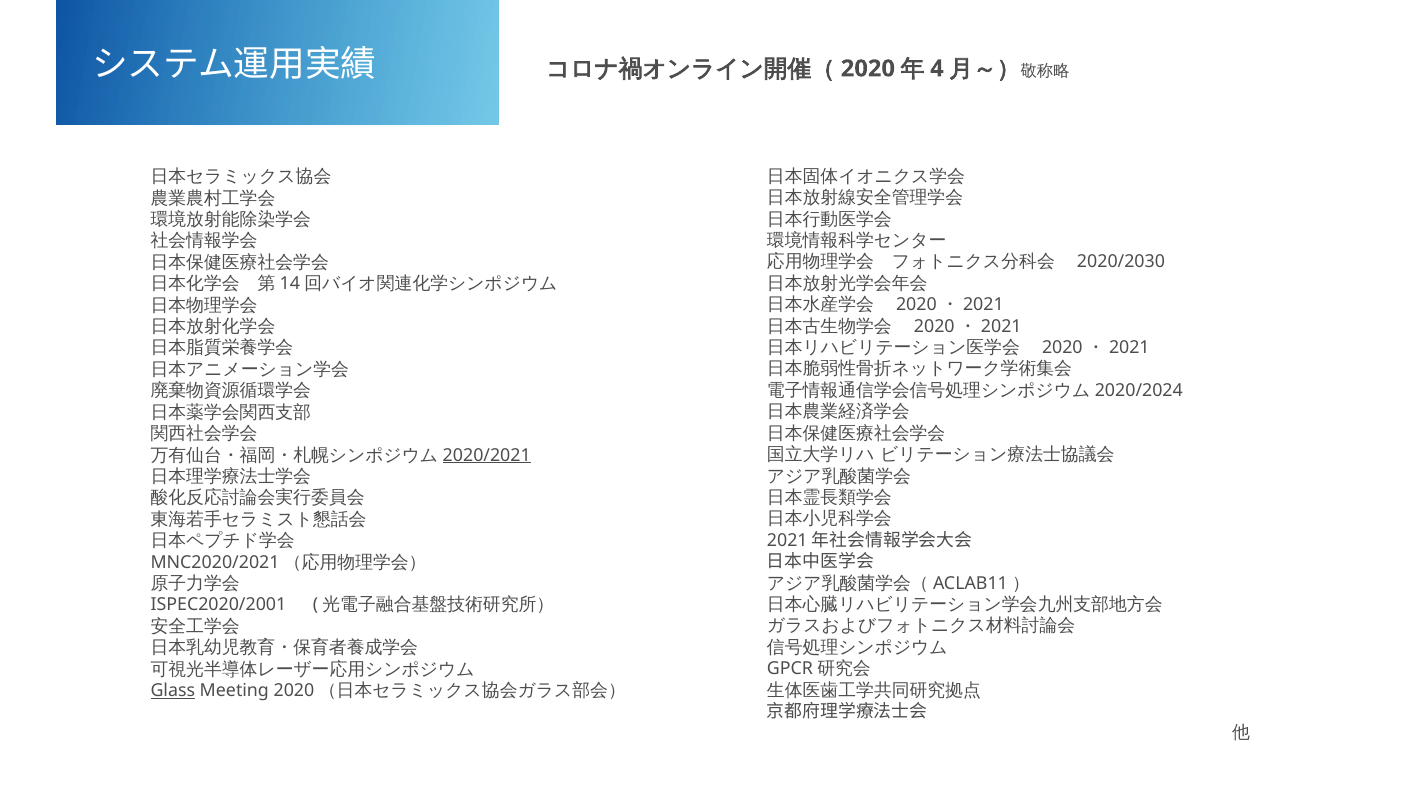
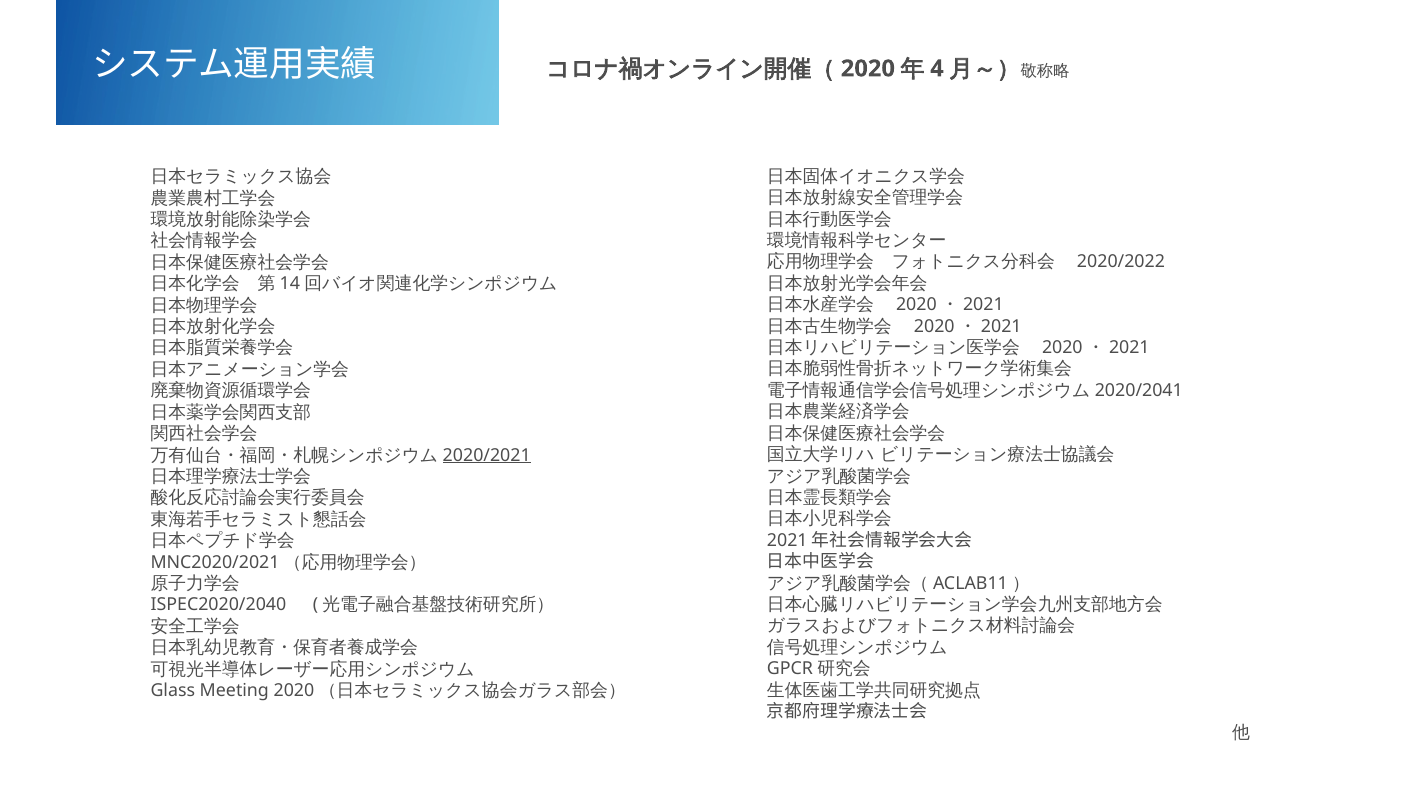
2020/2030: 2020/2030 -> 2020/2022 (1121, 262)
2020/2024: 2020/2024 -> 2020/2041 (1139, 390)
ISPEC2020/2001: ISPEC2020/2001 -> ISPEC2020/2040 (218, 605)
Glass underline: present -> none (173, 690)
